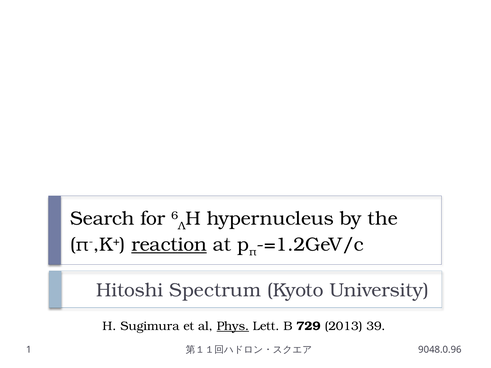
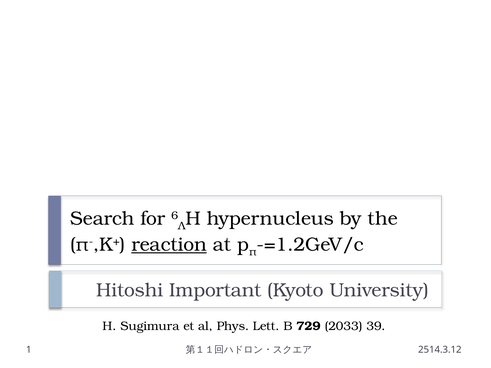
Spectrum: Spectrum -> Important (215, 290)
Phys underline: present -> none (233, 326)
2013: 2013 -> 2033 (344, 326)
9048.0.96: 9048.0.96 -> 2514.3.12 (440, 350)
